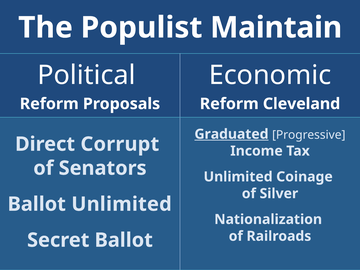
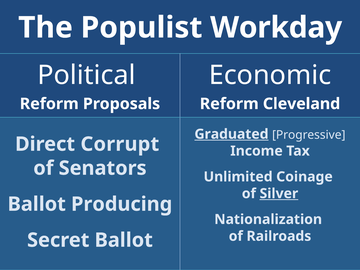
Maintain: Maintain -> Workday (276, 28)
Silver underline: none -> present (279, 194)
Ballot Unlimited: Unlimited -> Producing (122, 204)
